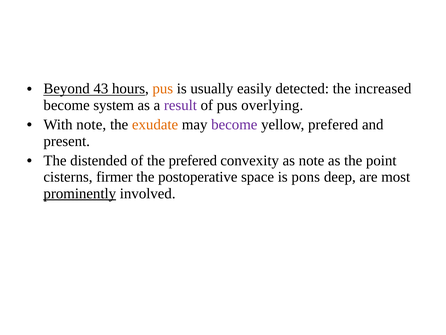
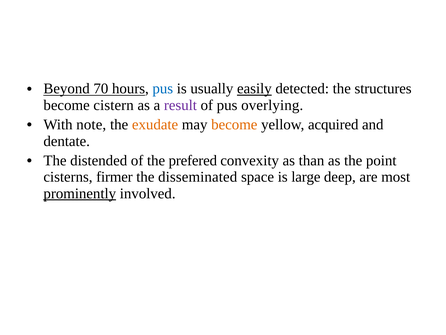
43: 43 -> 70 (101, 89)
pus colour: orange -> blue (163, 89)
easily underline: none -> present (254, 89)
increased: increased -> structures (383, 89)
system: system -> cistern (114, 105)
become colour: purple -> orange (234, 124)
yellow prefered: prefered -> acquired (333, 124)
present: present -> dentate (67, 141)
as note: note -> than (312, 160)
postoperative: postoperative -> disseminated (198, 177)
pons: pons -> large (306, 177)
